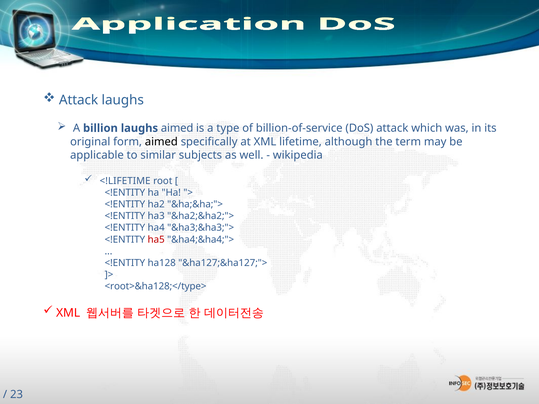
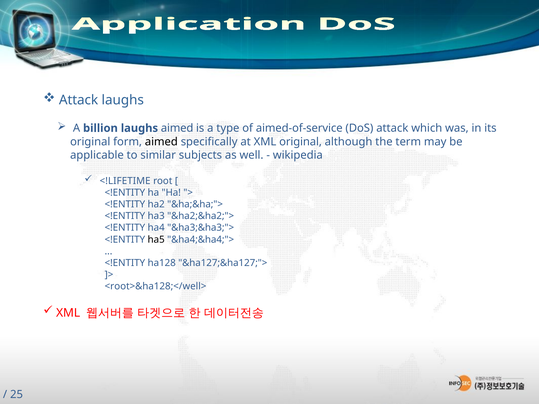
billion-of-service: billion-of-service -> aimed-of-service (299, 128)
XML lifetime: lifetime -> original (301, 142)
ha5 colour: red -> black (156, 240)
<root>&ha128;</type>: <root>&ha128;</type> -> <root>&ha128;</well> (156, 286)
23: 23 -> 25 (17, 395)
